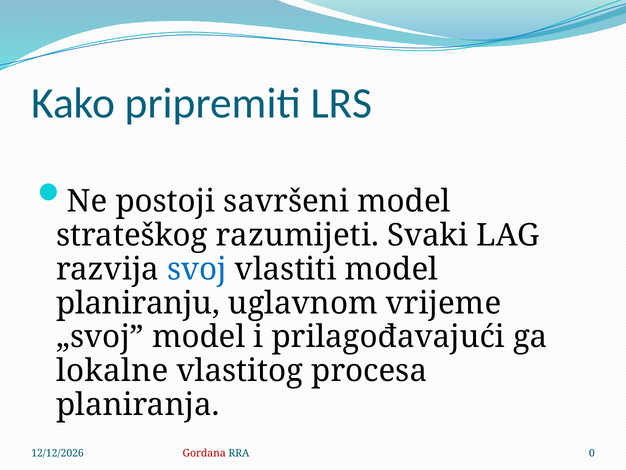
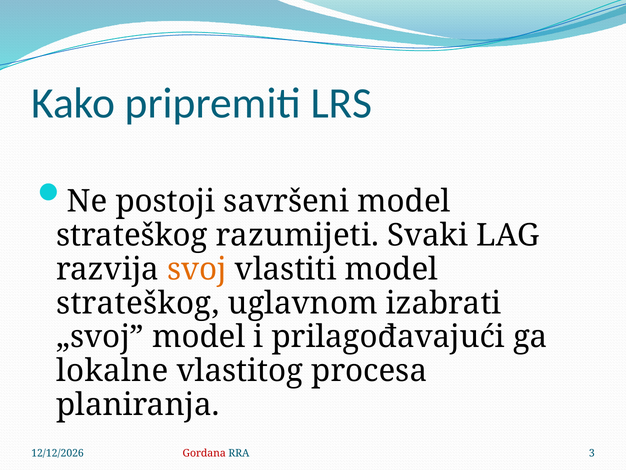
svoj colour: blue -> orange (197, 269)
planiranju: planiranju -> strateškog (138, 303)
vrijeme: vrijeme -> izabrati (444, 303)
0: 0 -> 3 (592, 453)
